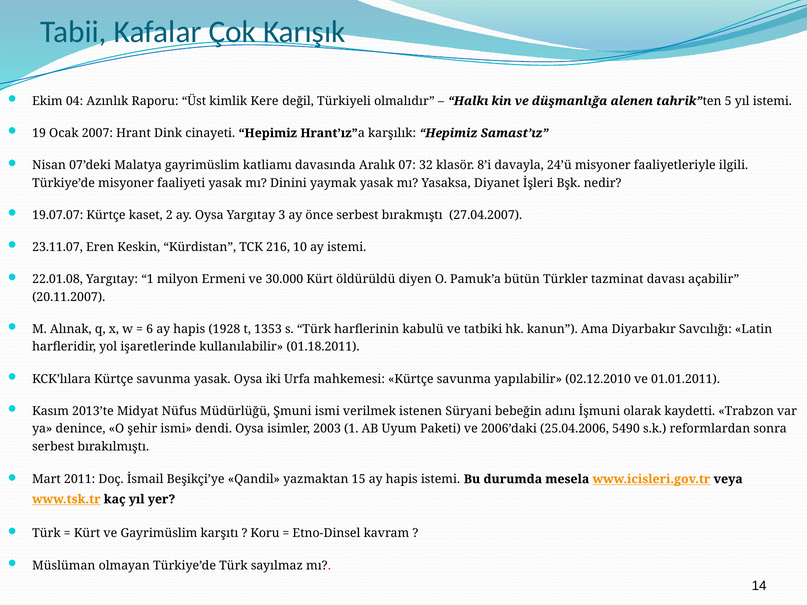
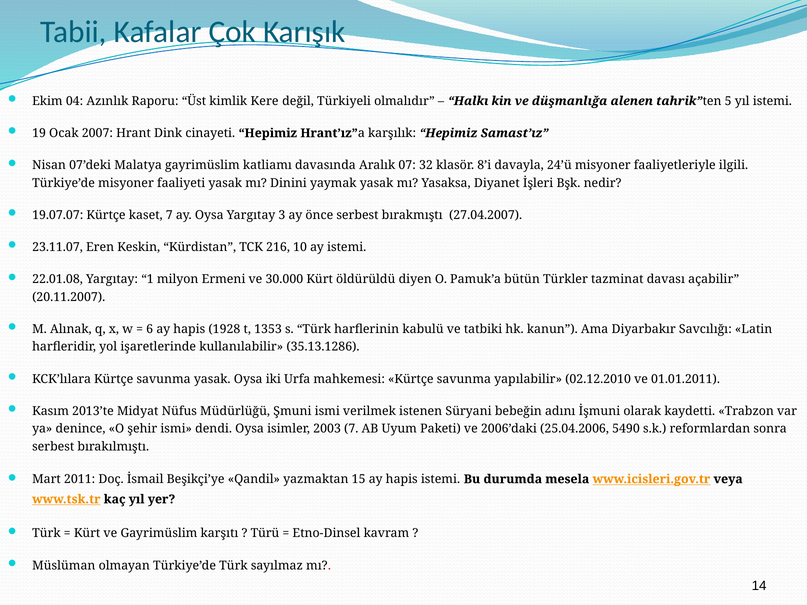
kaset 2: 2 -> 7 (169, 215)
01.18.2011: 01.18.2011 -> 35.13.1286 (323, 347)
2003 1: 1 -> 7 (351, 429)
Koru: Koru -> Türü (265, 534)
